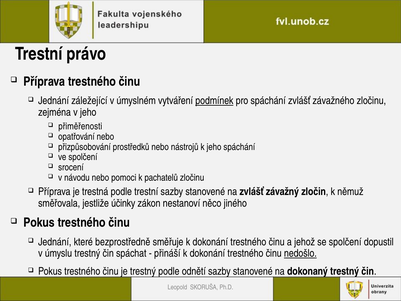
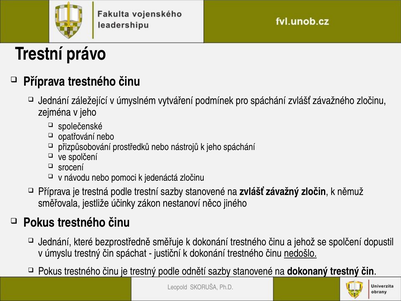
podmínek underline: present -> none (214, 101)
přiměřenosti: přiměřenosti -> společenské (80, 126)
pachatelů: pachatelů -> jedenáctá (161, 177)
přináší: přináší -> justiční (167, 253)
